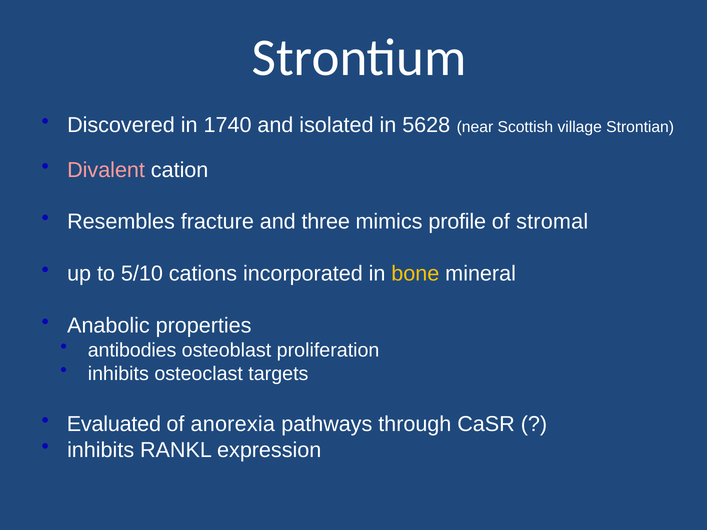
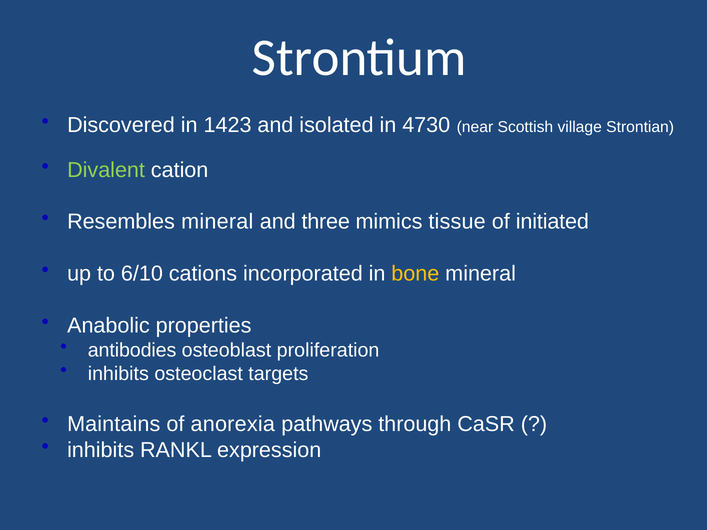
1740: 1740 -> 1423 (228, 125)
5628: 5628 -> 4730 (426, 125)
Divalent colour: pink -> light green (106, 170)
Resembles fracture: fracture -> mineral (217, 222)
profile: profile -> tissue (457, 222)
stromal: stromal -> initiated (552, 222)
5/10: 5/10 -> 6/10 (142, 274)
Evaluated: Evaluated -> Maintains (114, 425)
